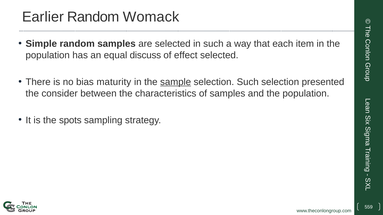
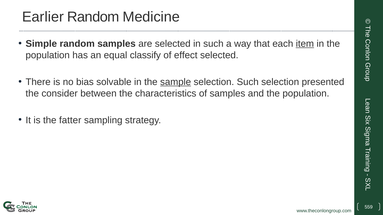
Womack: Womack -> Medicine (151, 17)
item underline: none -> present (305, 44)
discuss: discuss -> classify (145, 55)
maturity: maturity -> solvable (114, 82)
spots: spots -> fatter (70, 120)
